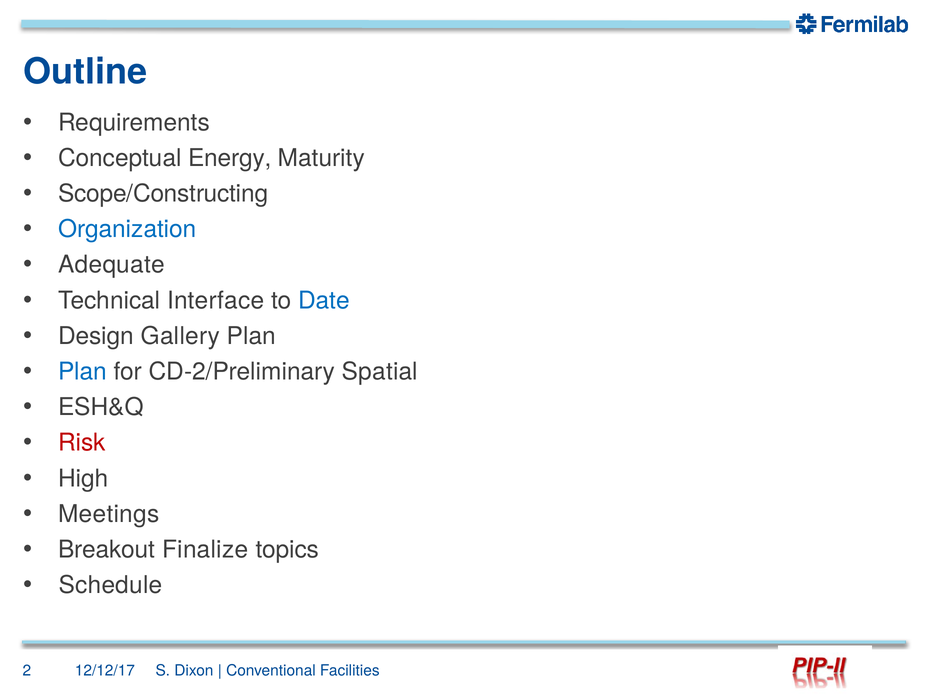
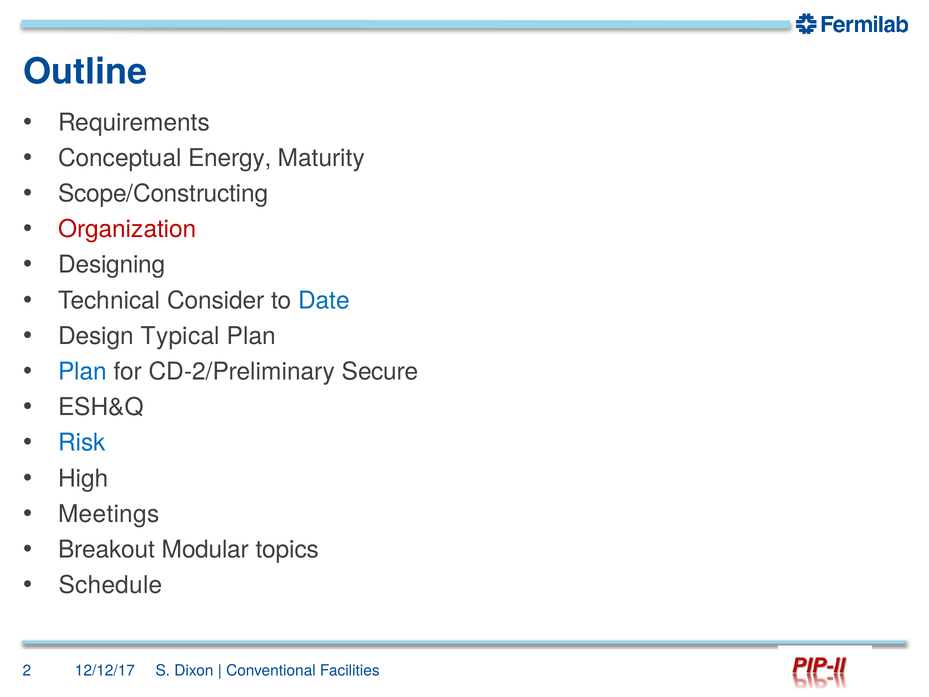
Organization colour: blue -> red (127, 229)
Adequate: Adequate -> Designing (112, 265)
Interface: Interface -> Consider (216, 300)
Gallery: Gallery -> Typical (180, 336)
Spatial: Spatial -> Secure (380, 371)
Risk colour: red -> blue (82, 443)
Finalize: Finalize -> Modular (205, 549)
